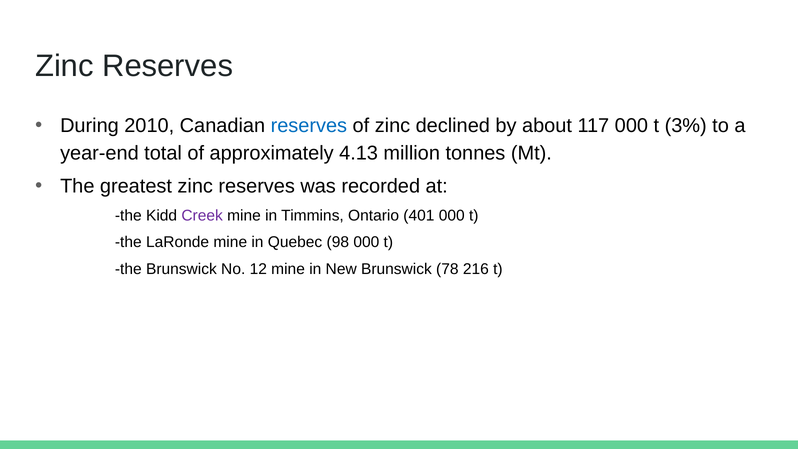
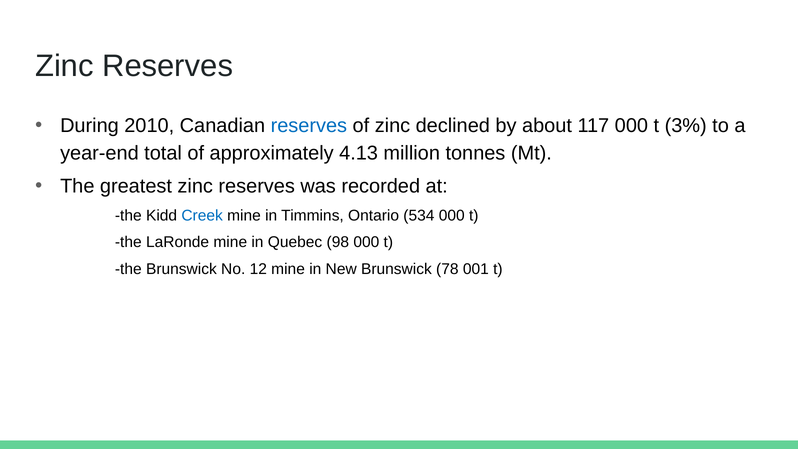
Creek colour: purple -> blue (202, 215)
401: 401 -> 534 (419, 215)
216: 216 -> 001 (476, 269)
